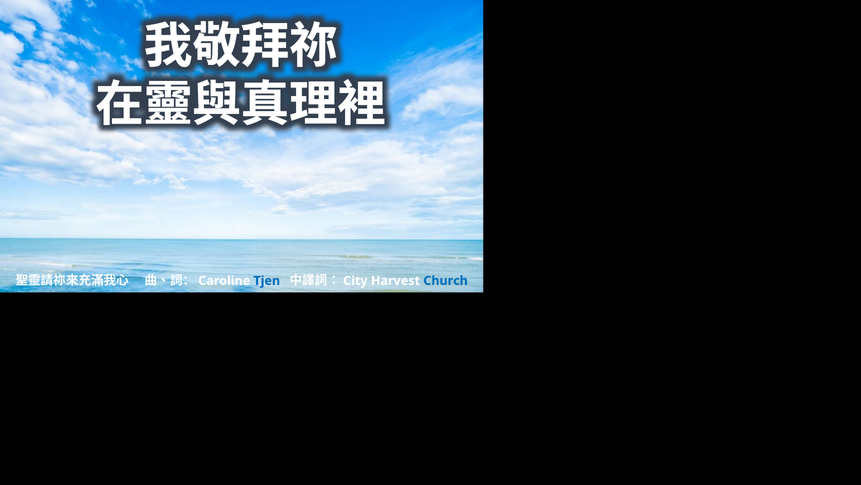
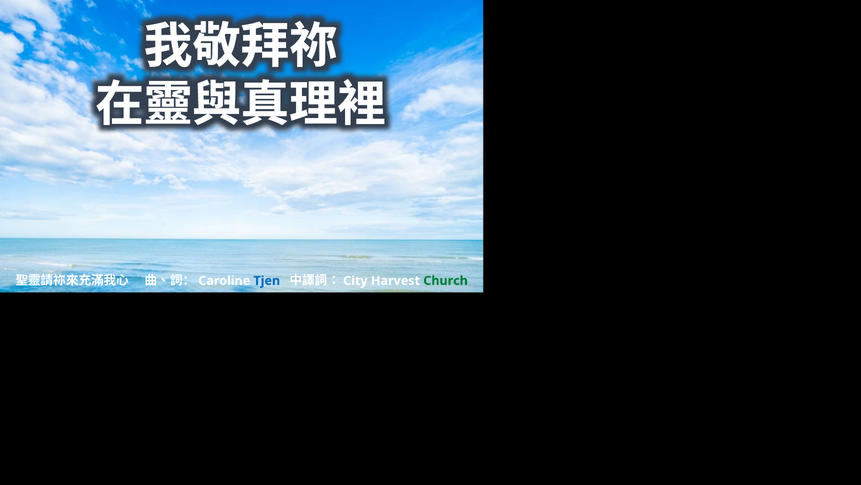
Church colour: blue -> green (446, 280)
